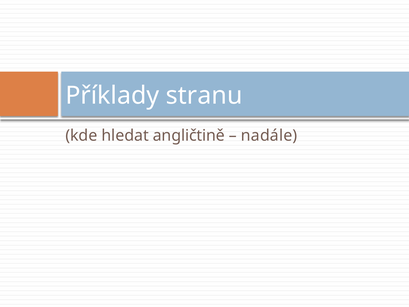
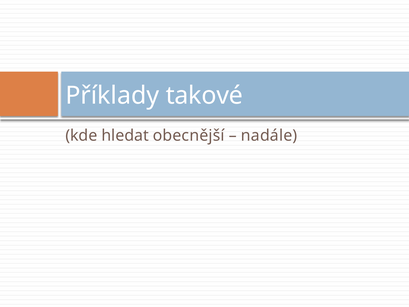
stranu: stranu -> takové (204, 95)
angličtině: angličtině -> obecnější (189, 135)
